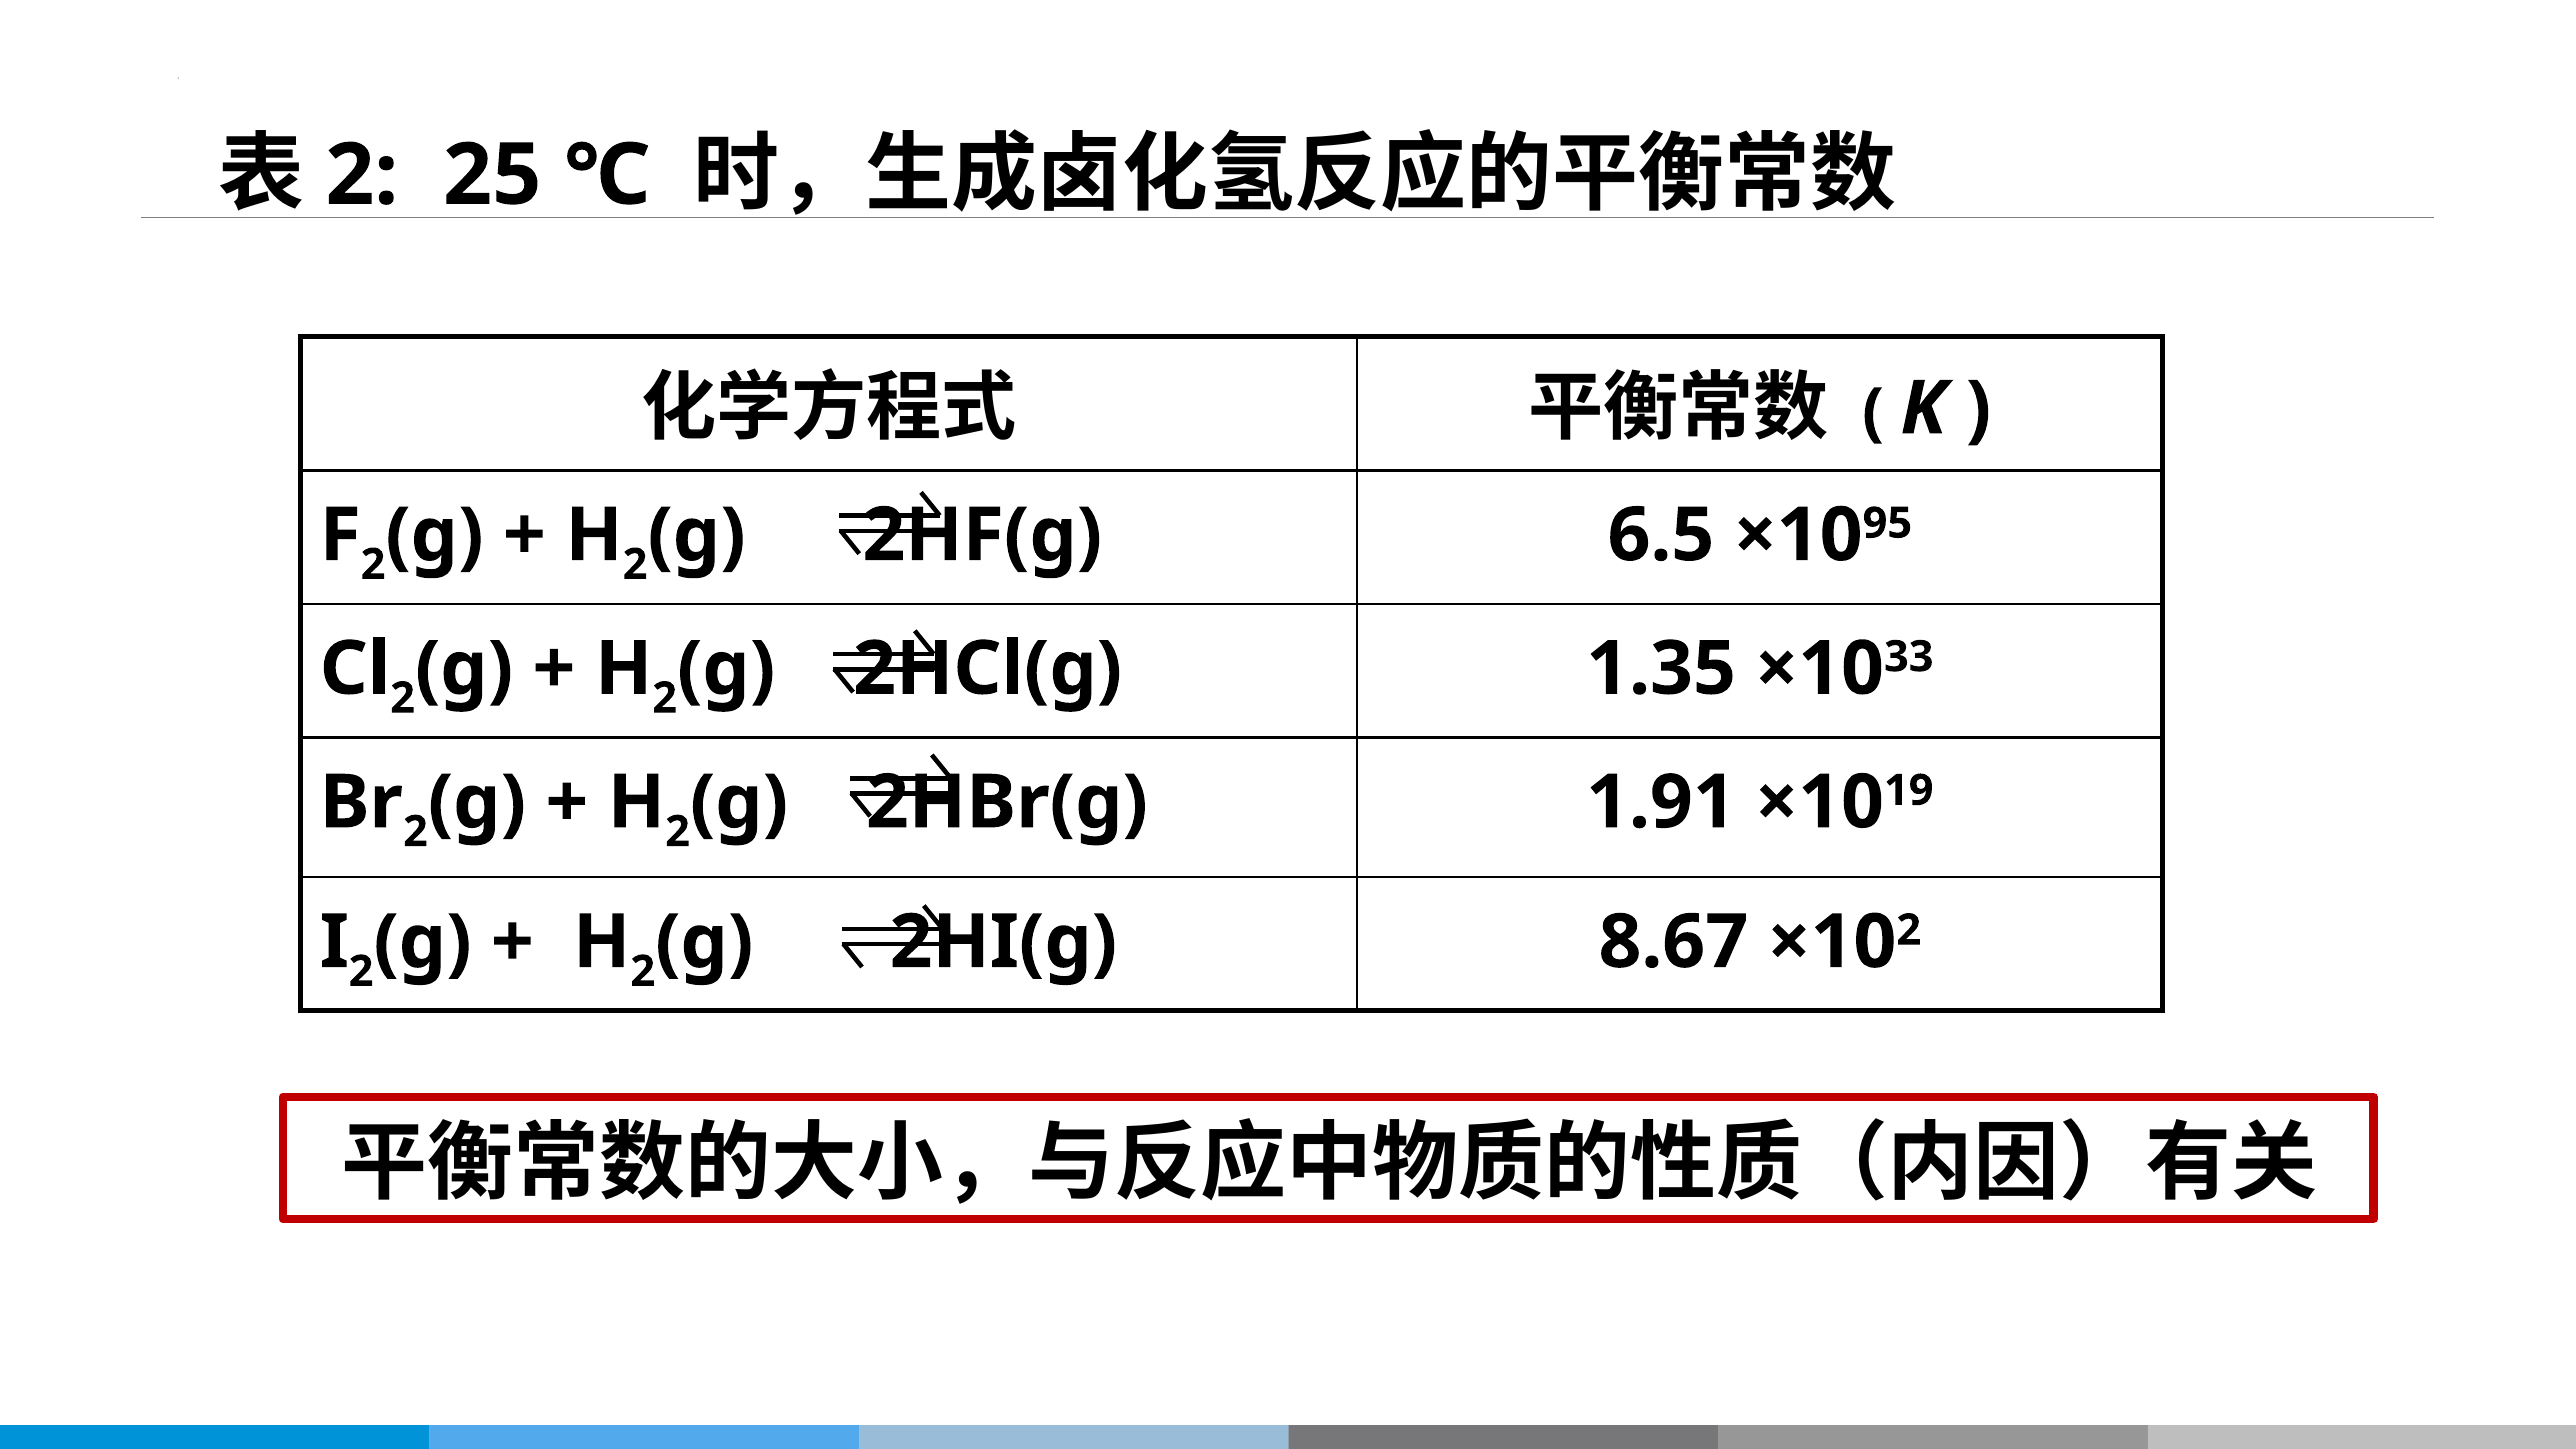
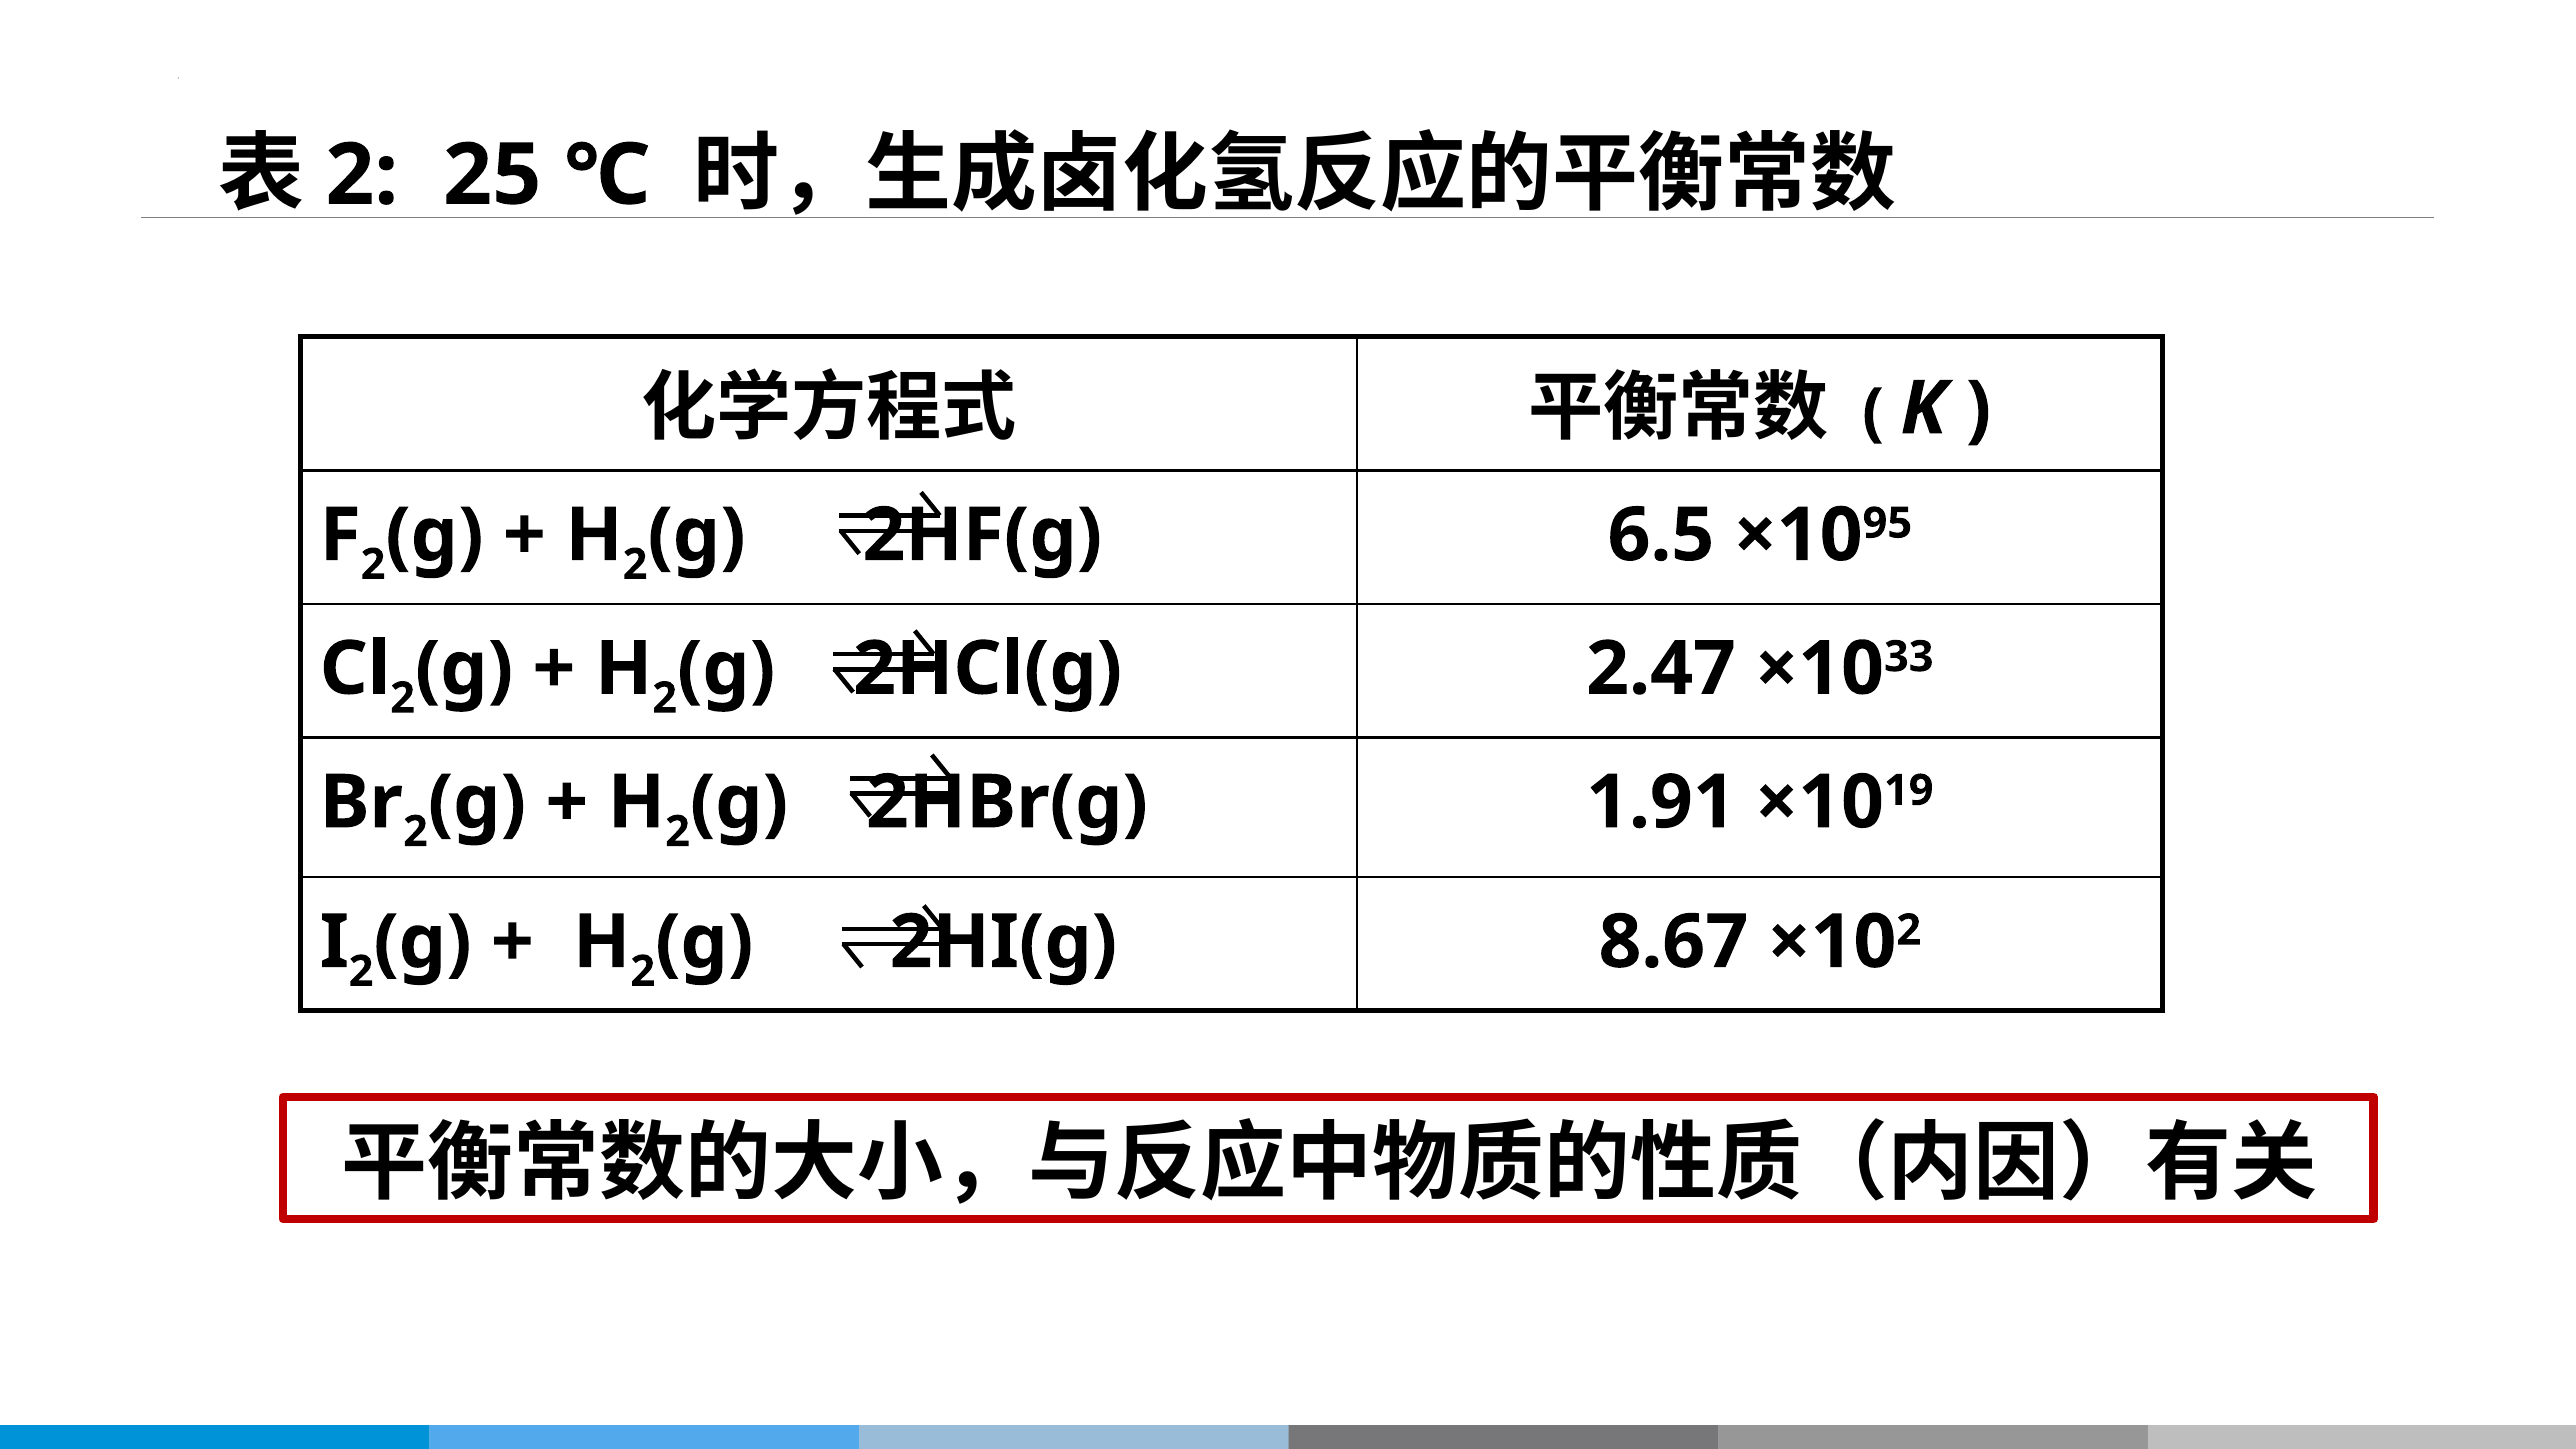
1.35: 1.35 -> 2.47 (1661, 669)
